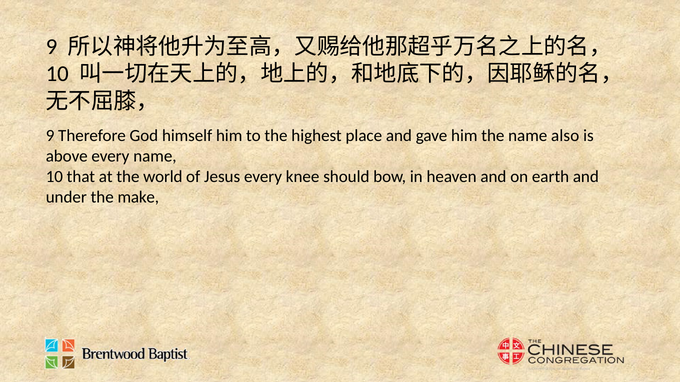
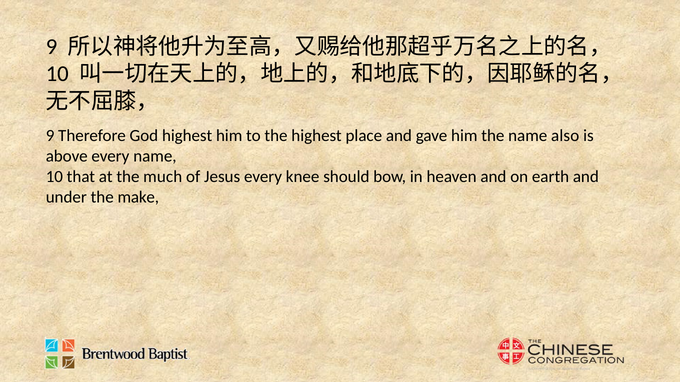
God himself: himself -> highest (187, 136)
world: world -> much (163, 177)
